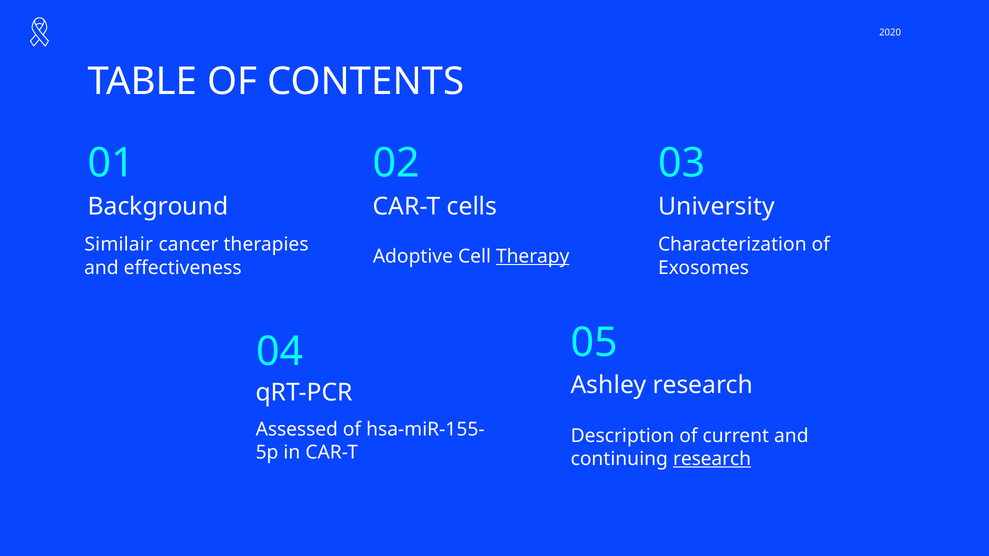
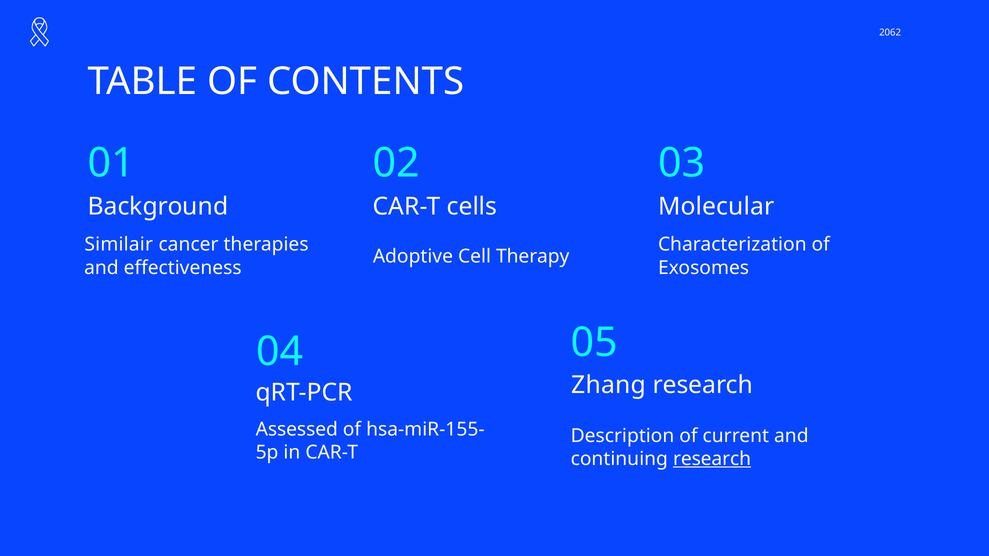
2020: 2020 -> 2062 (890, 33)
University: University -> Molecular (716, 207)
Therapy underline: present -> none (533, 256)
Ashley: Ashley -> Zhang (609, 385)
